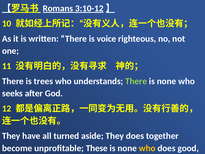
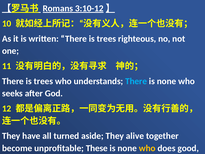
written There is voice: voice -> trees (106, 39)
There colour: light green -> light blue (136, 81)
They does: does -> alive (135, 136)
